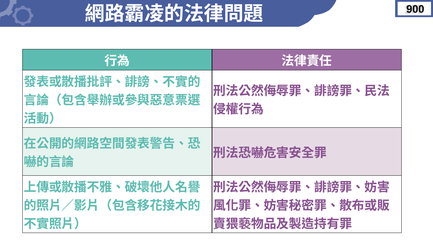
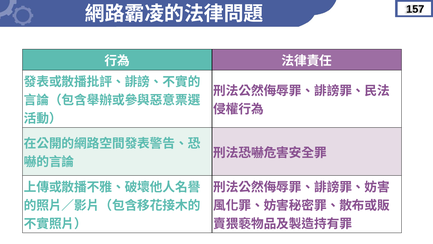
900: 900 -> 157 (415, 9)
